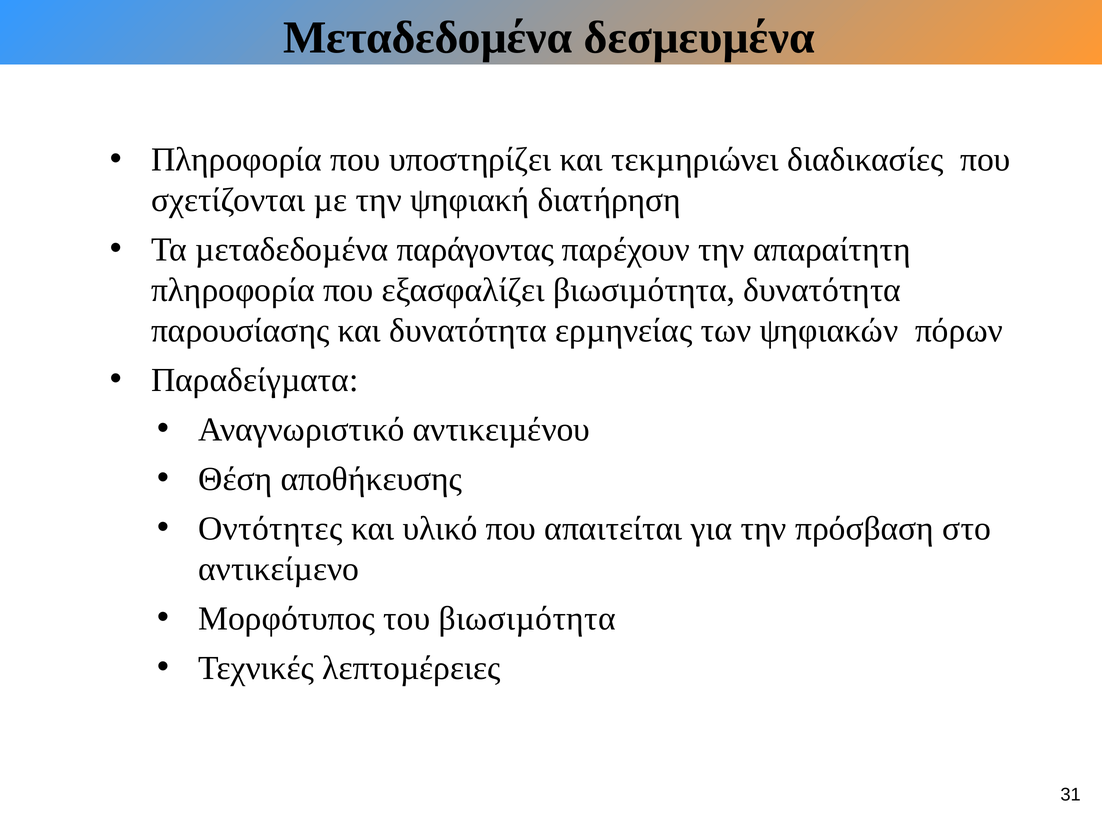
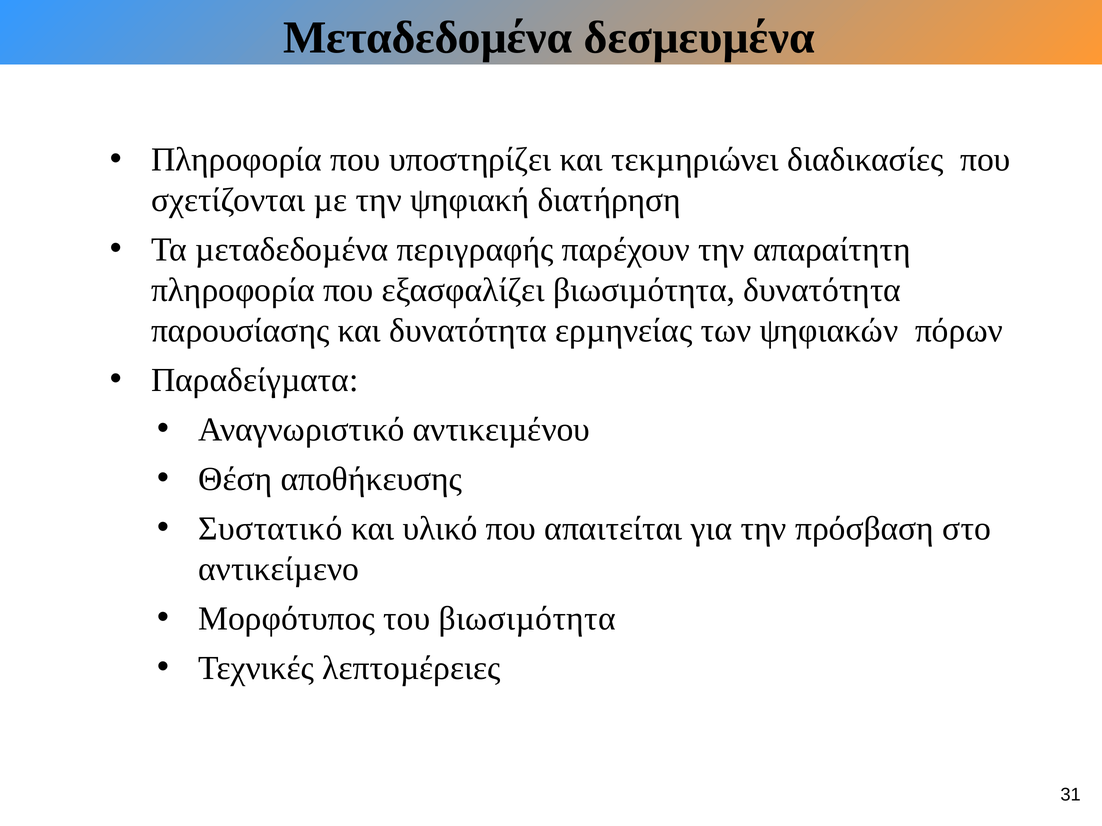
παράγοντας: παράγοντας -> περιγραφής (475, 250)
Οντότητες: Οντότητες -> Συστατικό (270, 529)
